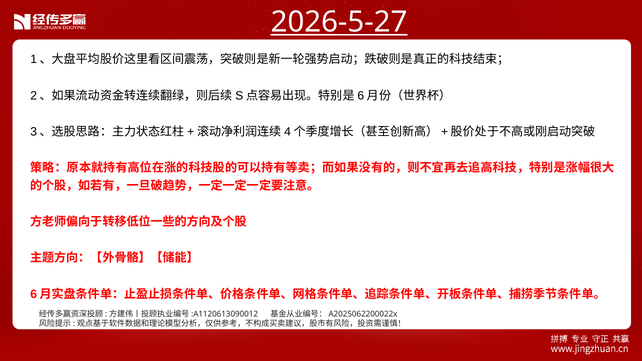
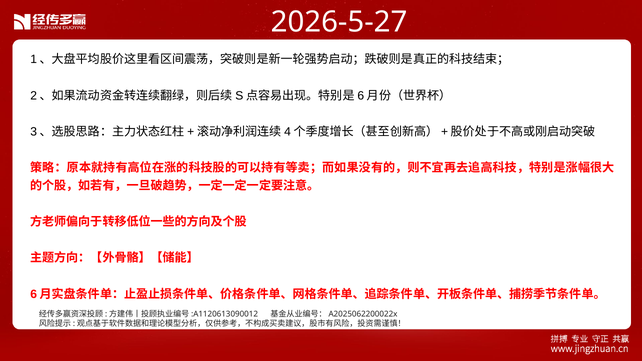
2026-5-27 underline: present -> none (339, 22)
